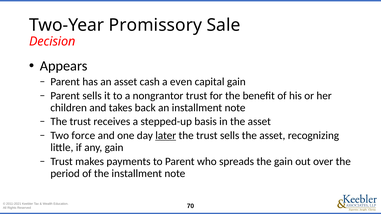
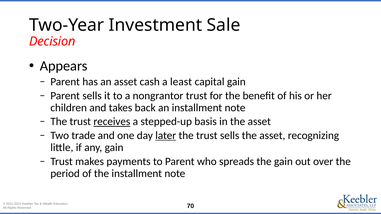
Promissory: Promissory -> Investment (155, 25)
even: even -> least (181, 82)
receives underline: none -> present (112, 122)
force: force -> trade (83, 136)
